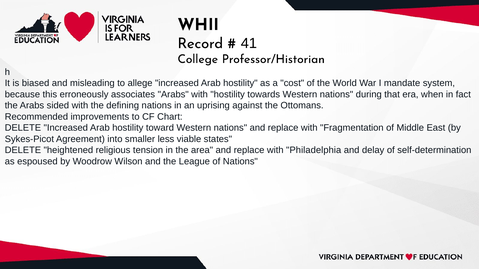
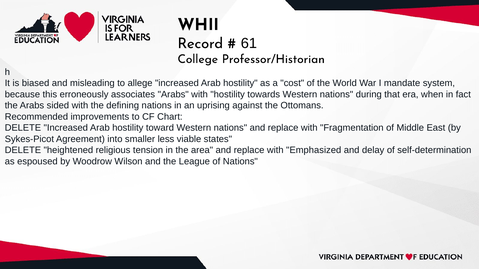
41: 41 -> 61 (249, 43)
Philadelphia: Philadelphia -> Emphasized (314, 150)
